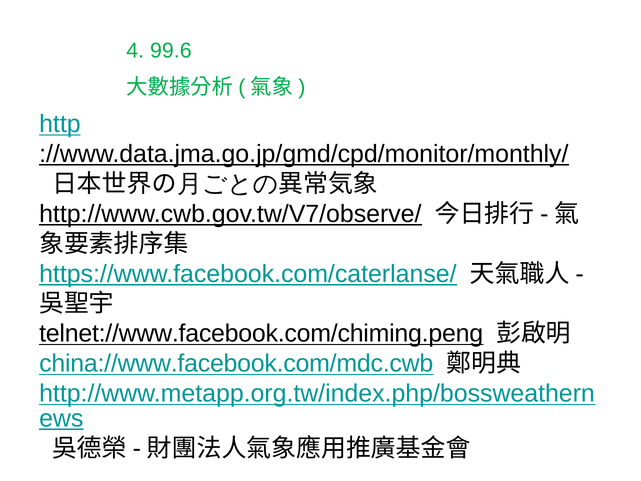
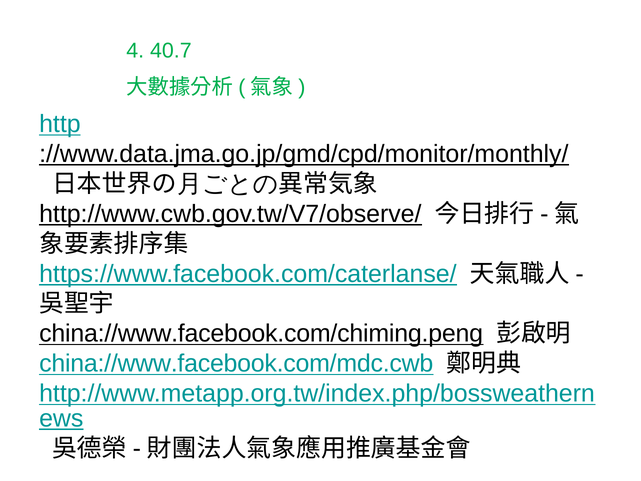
99.6: 99.6 -> 40.7 (171, 51)
telnet://www.facebook.com/chiming.peng: telnet://www.facebook.com/chiming.peng -> china://www.facebook.com/chiming.peng (261, 333)
